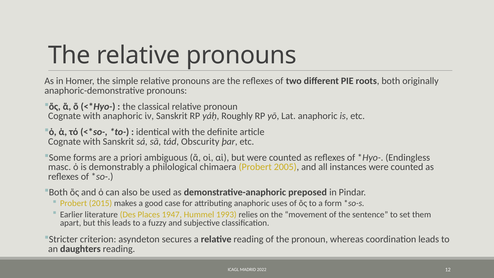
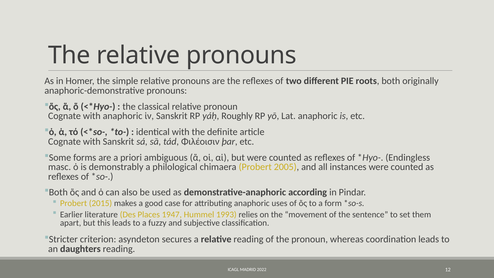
Obscurity: Obscurity -> Φιλέοισιν (200, 141)
preposed: preposed -> according (308, 192)
